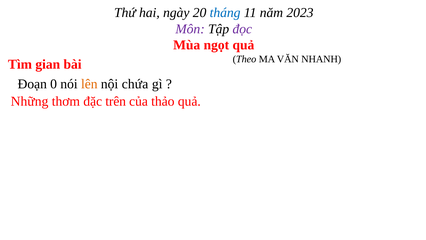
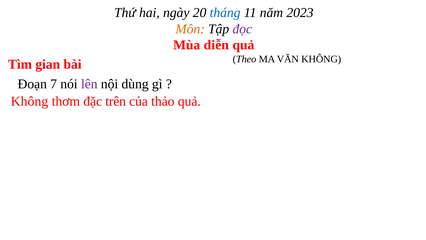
Môn colour: purple -> orange (190, 29)
ngọt: ngọt -> diễn (216, 45)
VĂN NHANH: NHANH -> KHÔNG (321, 59)
0: 0 -> 7 (54, 84)
lên colour: orange -> purple (89, 84)
chứa: chứa -> dùng (135, 84)
Những: Những -> Không (30, 101)
